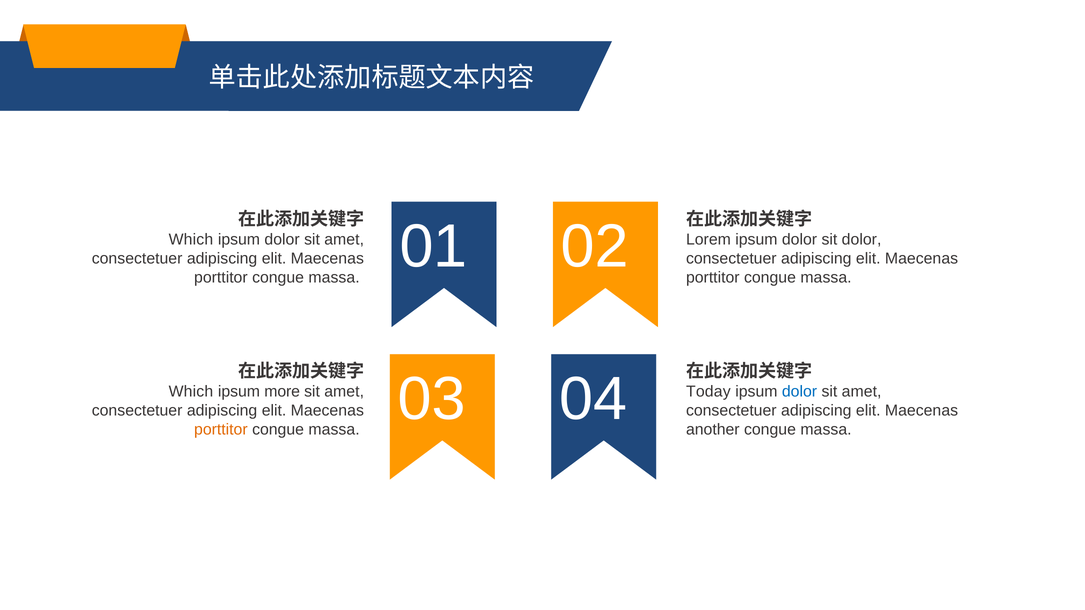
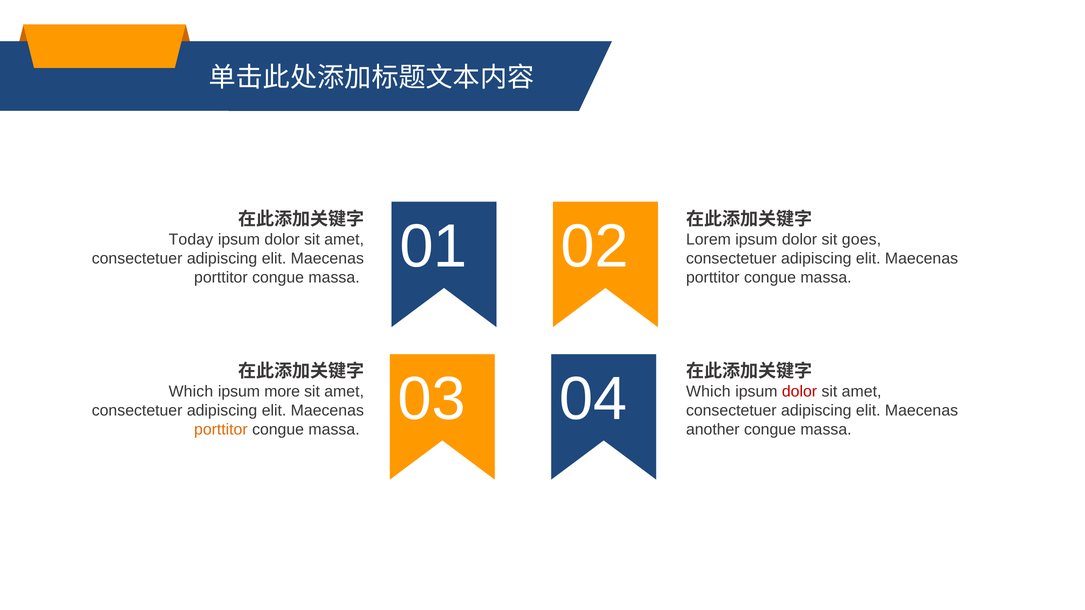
Which: Which -> Today (191, 239)
sit dolor: dolor -> goes (862, 239)
Today: Today -> Which (708, 392)
dolor colour: blue -> red (800, 392)
